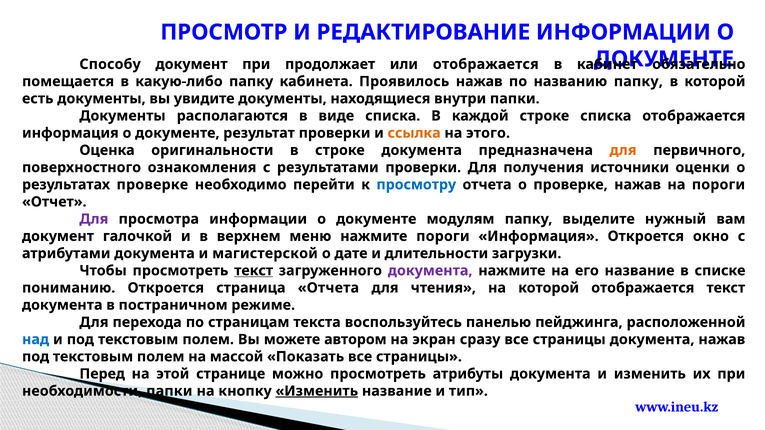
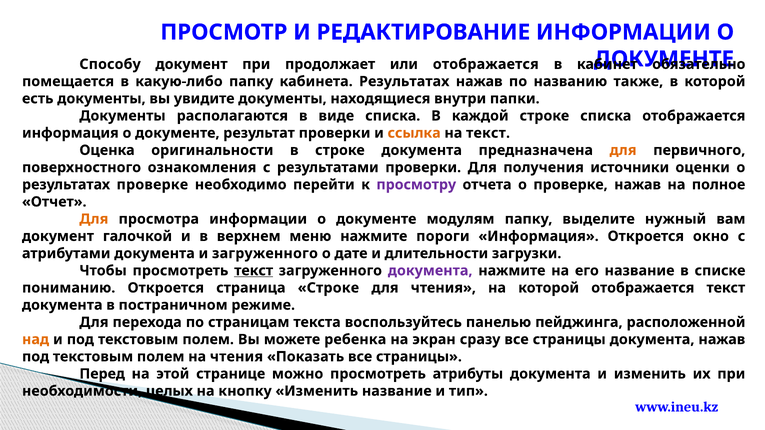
кабинета Проявилось: Проявилось -> Результатах (404, 81)
названию папку: папку -> также (638, 81)
на этого: этого -> текст (488, 133)
просмотру colour: blue -> purple (416, 185)
на пороги: пороги -> полное (719, 185)
Для colour: purple -> orange (94, 219)
и магистерской: магистерской -> загруженного (265, 254)
страница Отчета: Отчета -> Строке (328, 288)
над colour: blue -> orange (36, 340)
автором: автором -> ребенка (355, 340)
на массой: массой -> чтения (236, 357)
необходимости папки: папки -> целых (169, 391)
Изменить underline: present -> none (317, 391)
